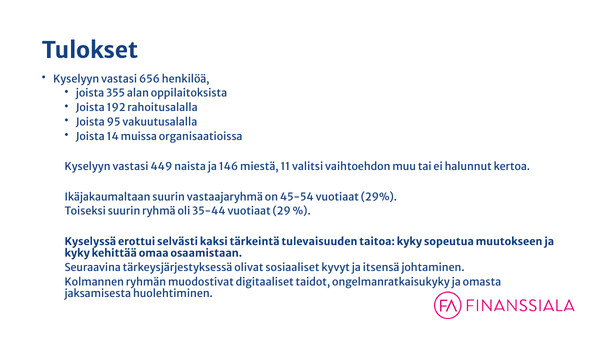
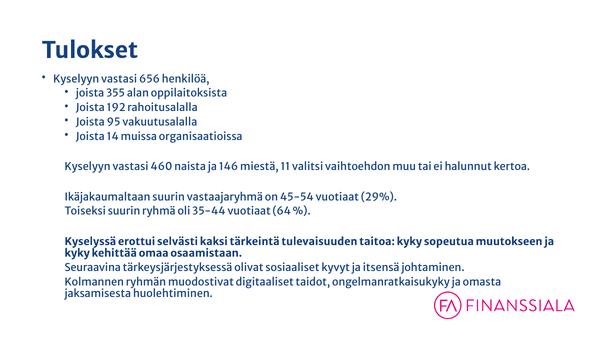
449: 449 -> 460 (161, 167)
29: 29 -> 64 (282, 211)
